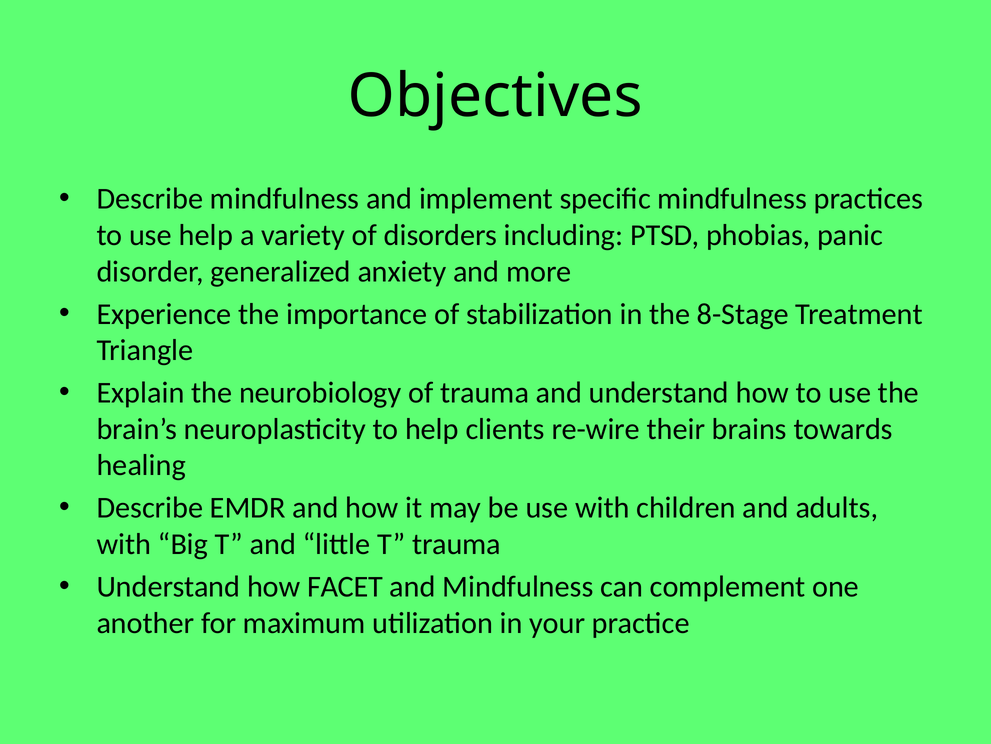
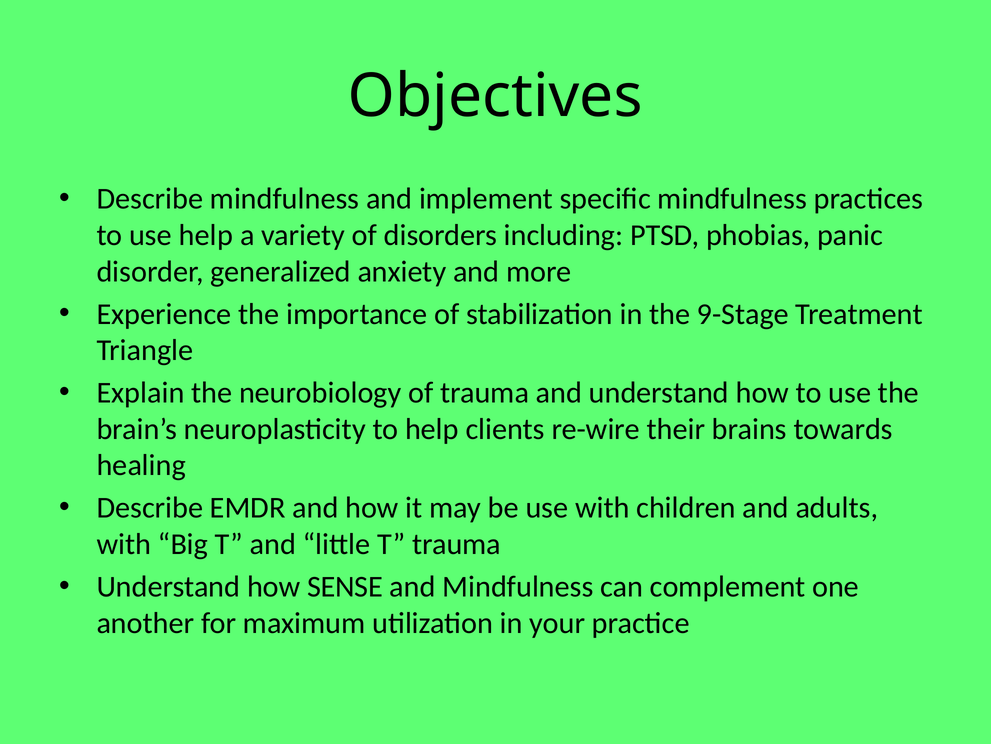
8-Stage: 8-Stage -> 9-Stage (743, 314)
FACET: FACET -> SENSE (345, 586)
